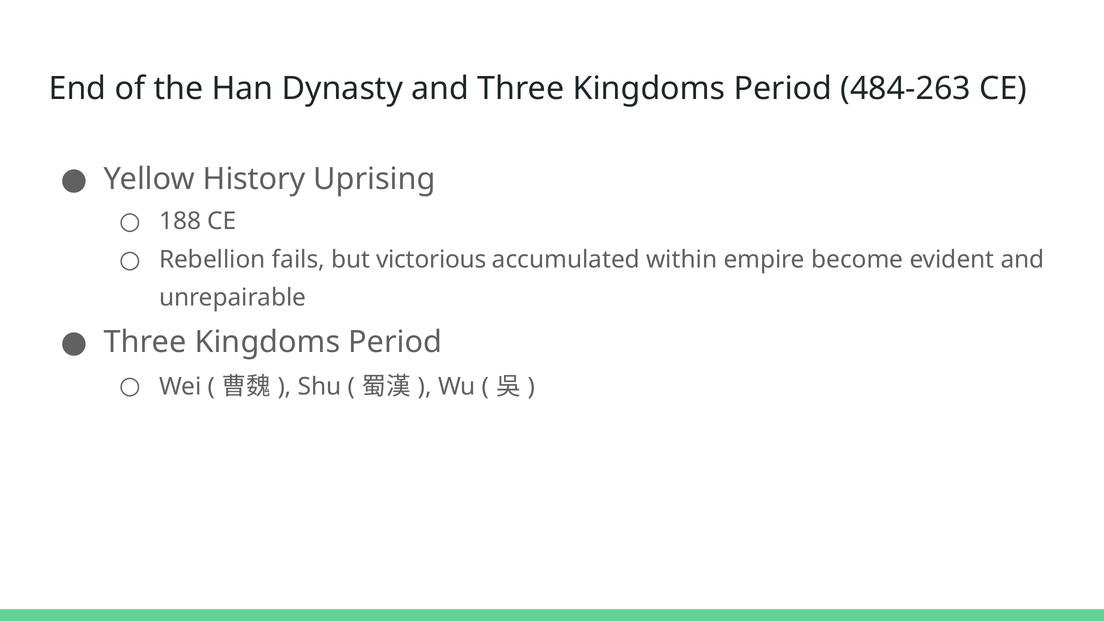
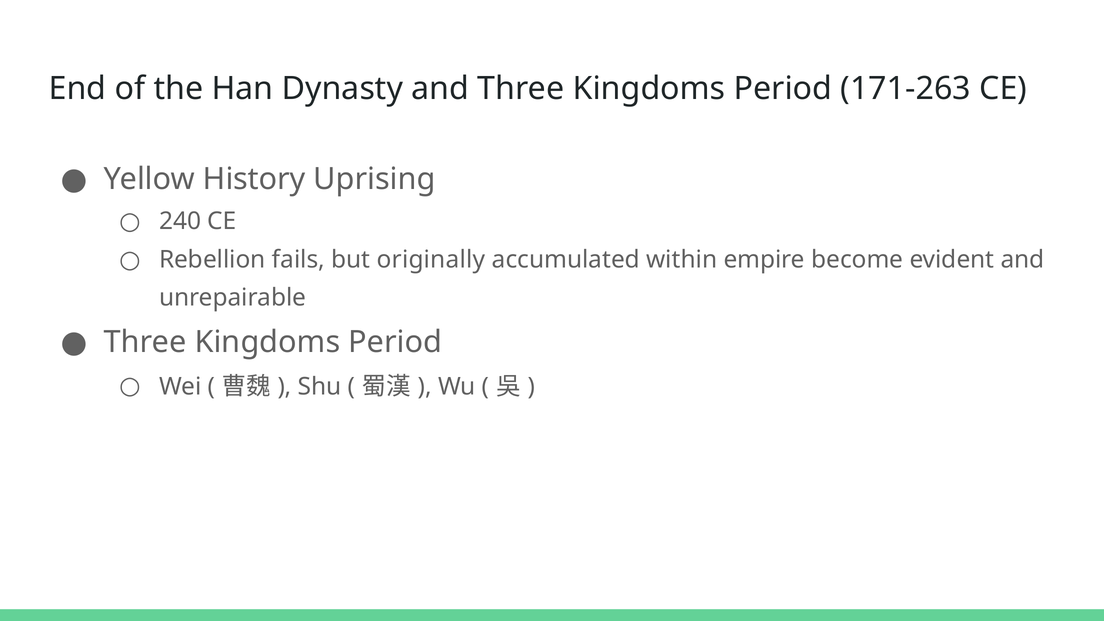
484-263: 484-263 -> 171-263 (906, 89)
188: 188 -> 240 (180, 221)
victorious: victorious -> originally (431, 260)
